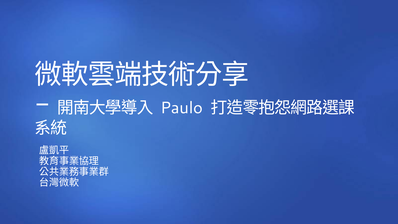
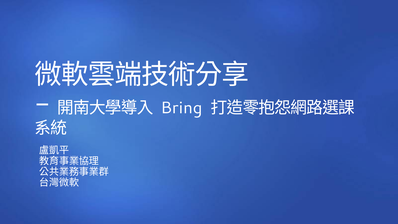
Paulo: Paulo -> Bring (182, 108)
